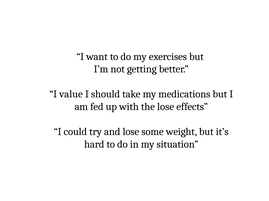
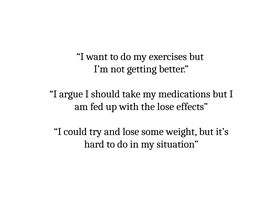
value: value -> argue (71, 94)
